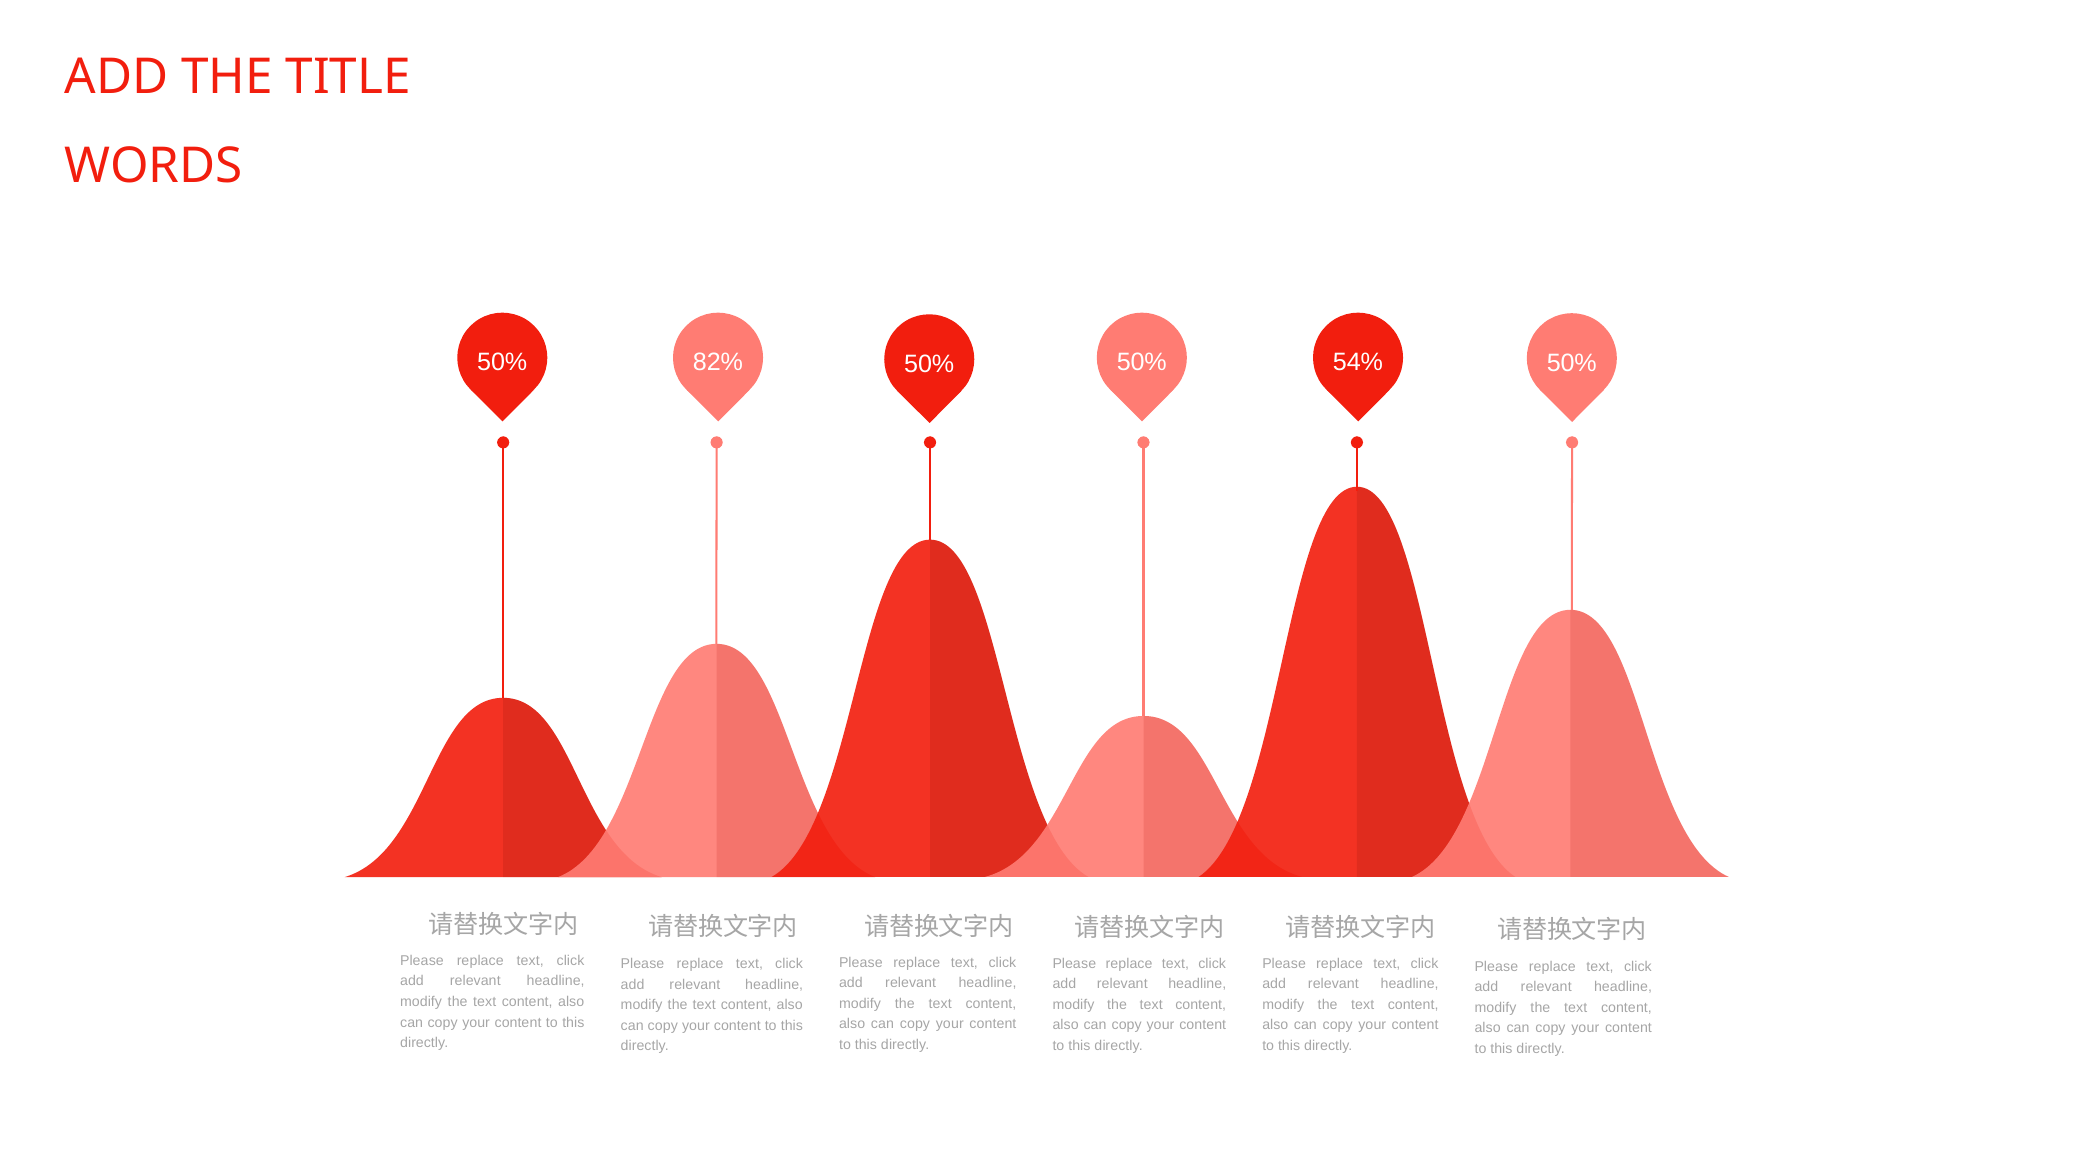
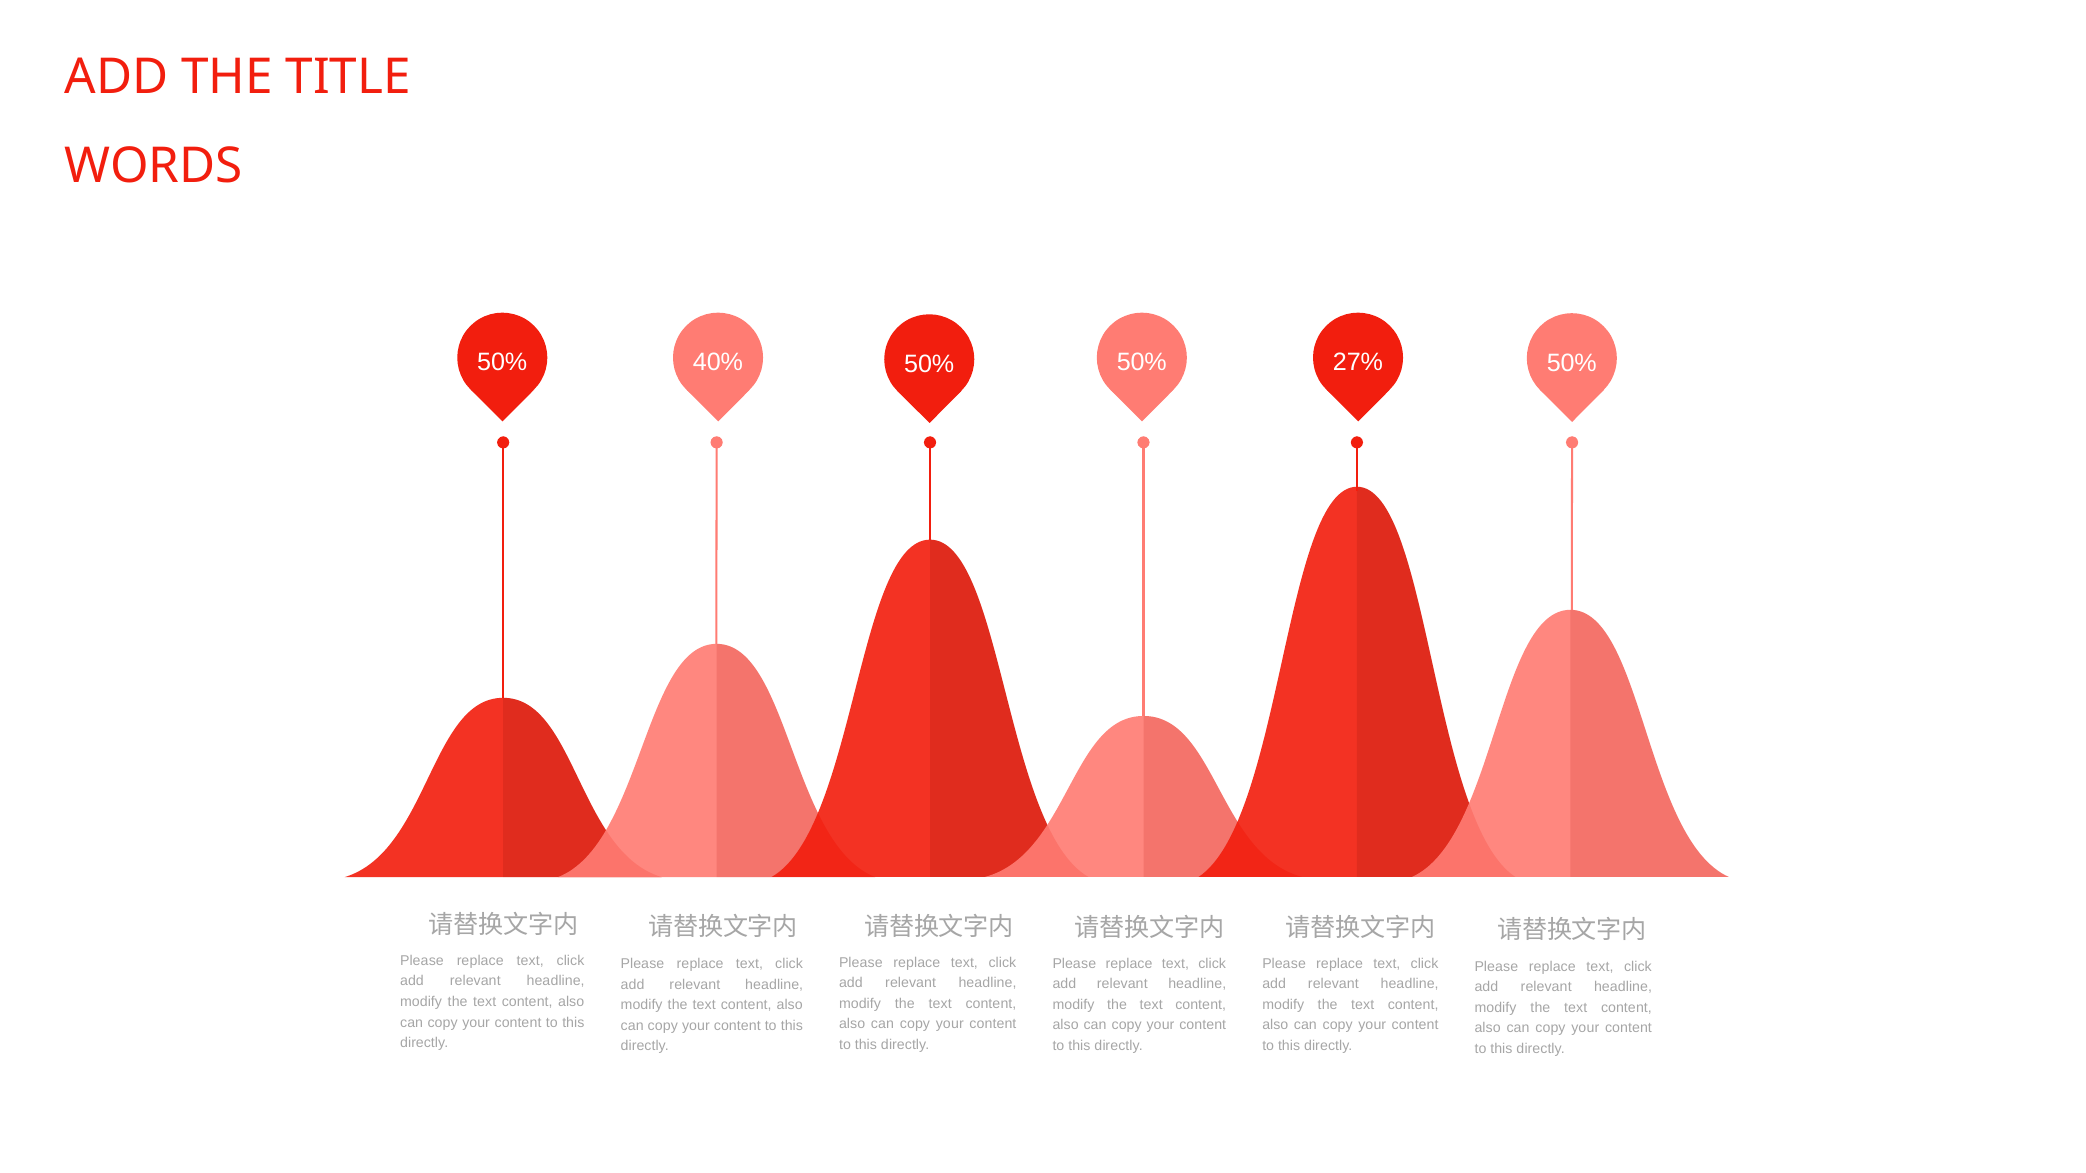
82%: 82% -> 40% (718, 362)
54%: 54% -> 27% (1358, 362)
